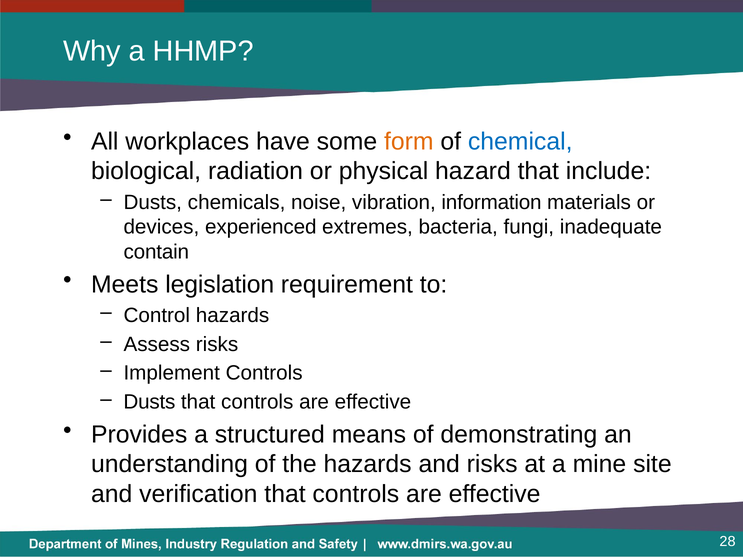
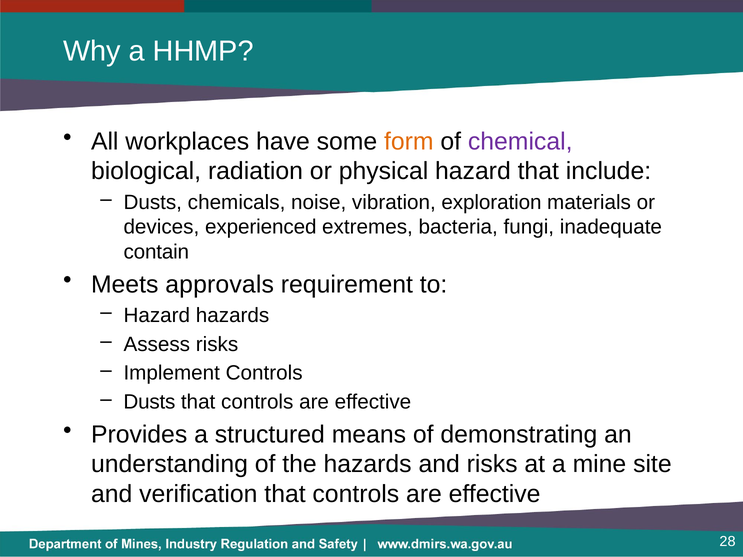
chemical colour: blue -> purple (520, 142)
information: information -> exploration (491, 202)
legislation: legislation -> approvals (220, 284)
Control: Control -> Hazard (157, 316)
